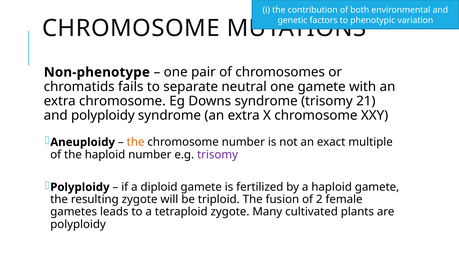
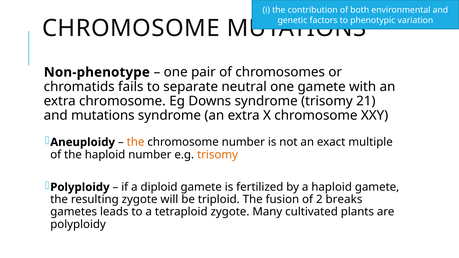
and polyploidy: polyploidy -> mutations (103, 116)
trisomy colour: purple -> orange (218, 155)
female: female -> breaks (344, 200)
